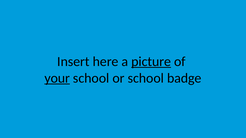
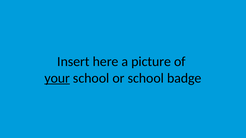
picture underline: present -> none (151, 62)
